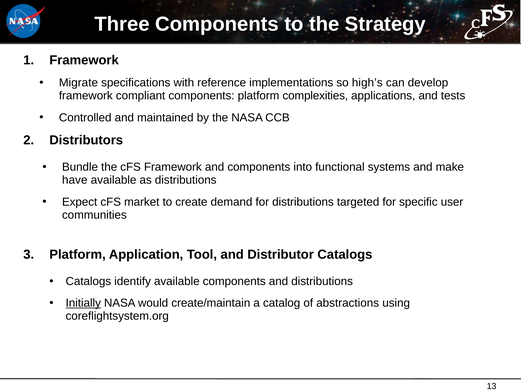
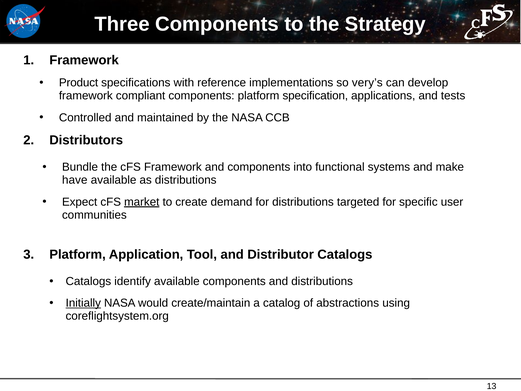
Migrate: Migrate -> Product (79, 83)
high’s: high’s -> very’s (367, 83)
complexities: complexities -> specification (315, 96)
market underline: none -> present (142, 202)
